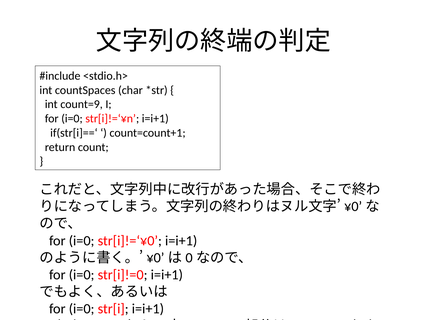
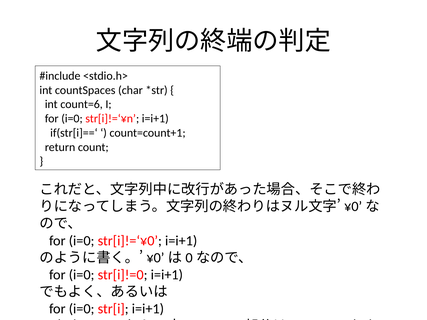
count=9: count=9 -> count=6 (82, 104)
